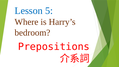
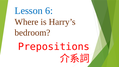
5: 5 -> 6 (49, 11)
